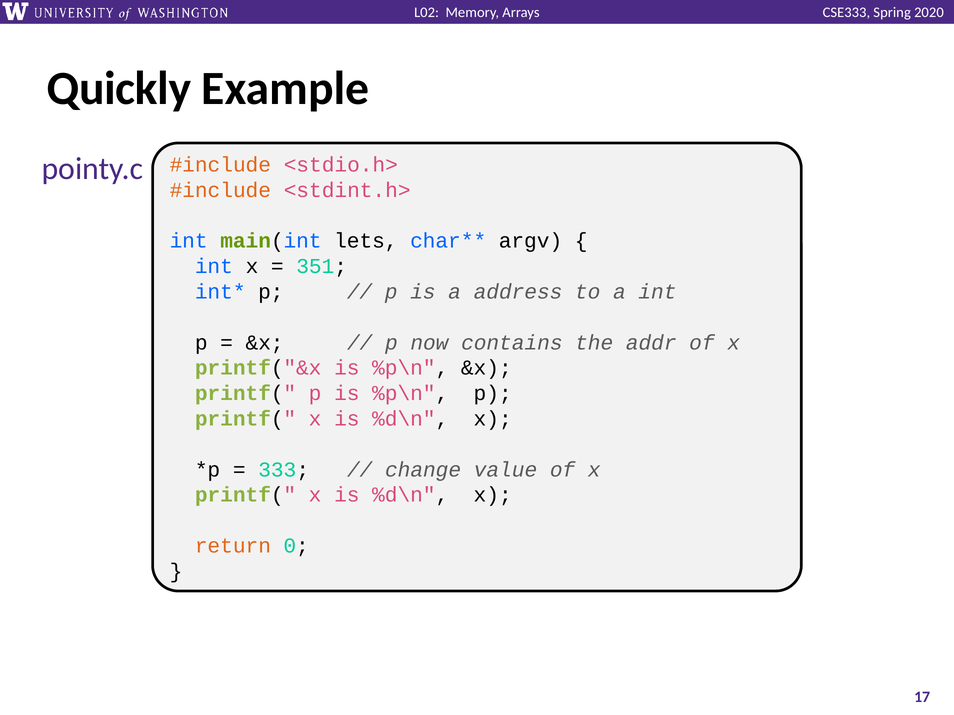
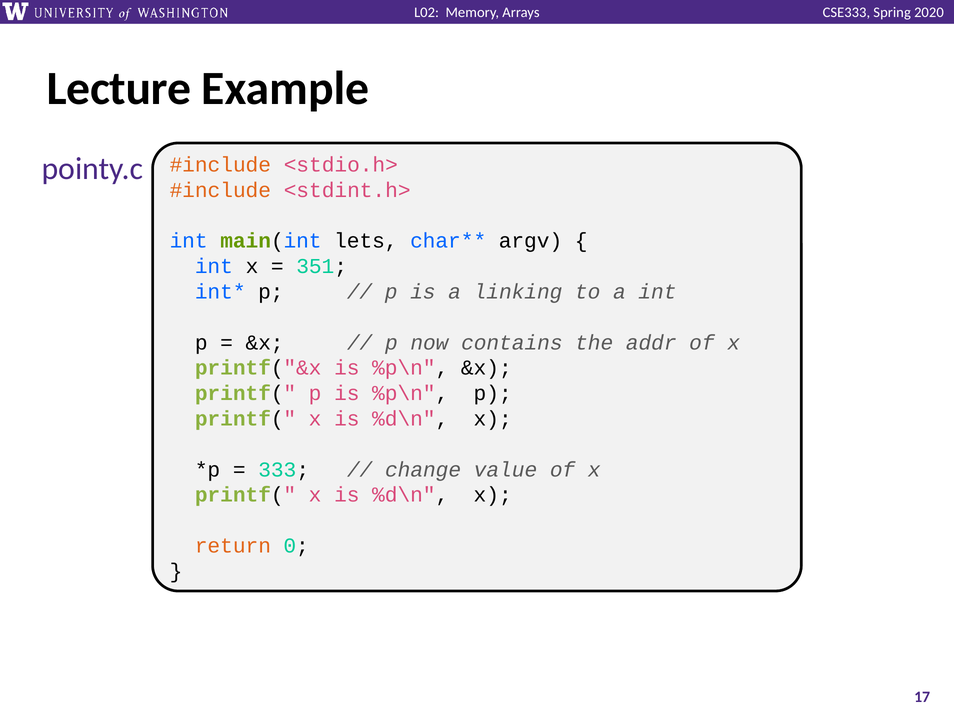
Quickly: Quickly -> Lecture (119, 89)
address: address -> linking (518, 292)
